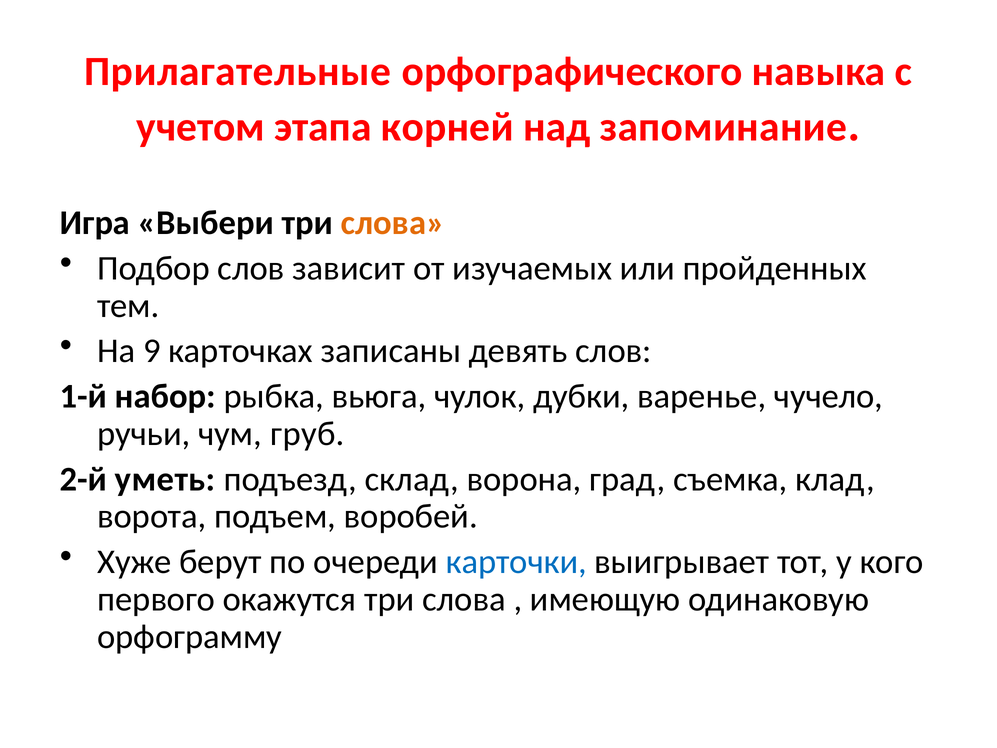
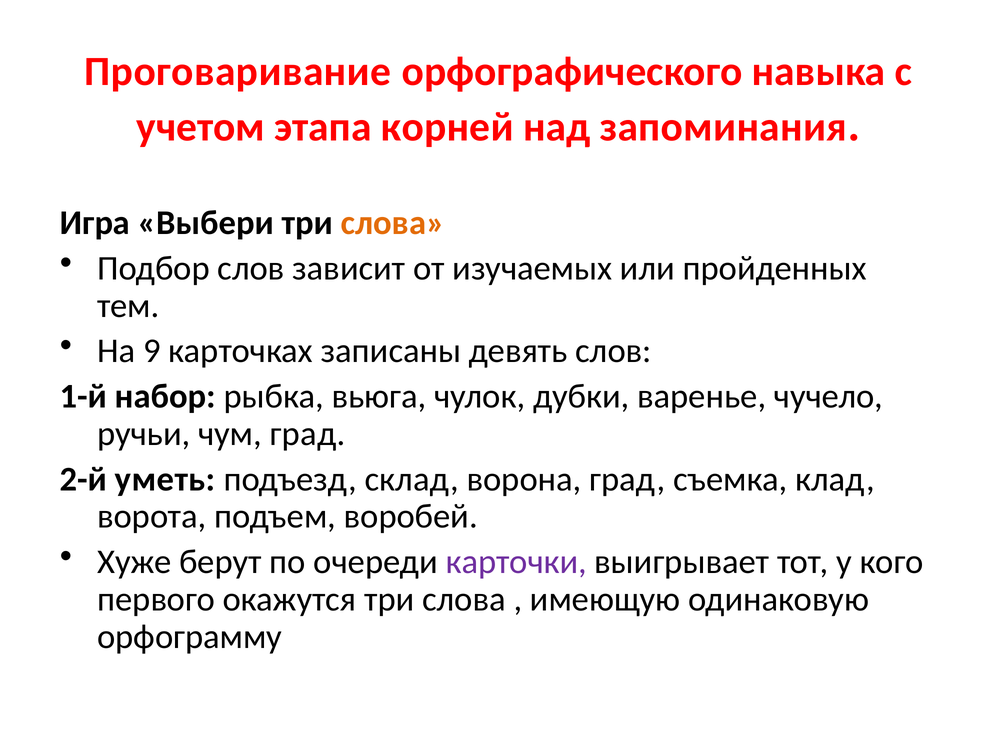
Прилагательные: Прилагательные -> Проговаривание (238, 72)
запоминание: запоминание -> запоминания (723, 127)
чум груб: груб -> град (307, 434)
карточки colour: blue -> purple (516, 562)
